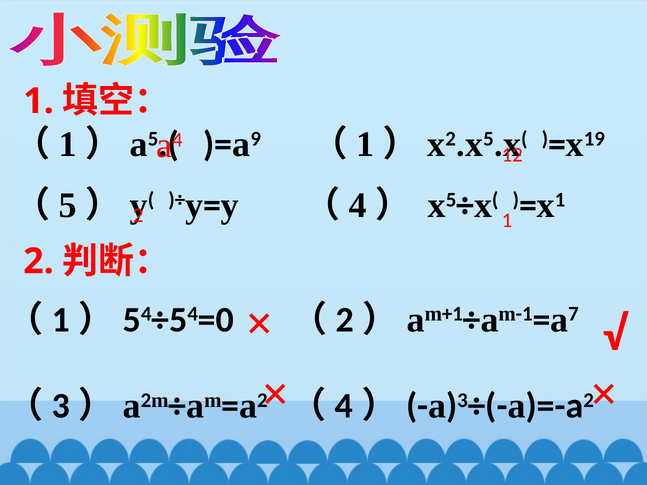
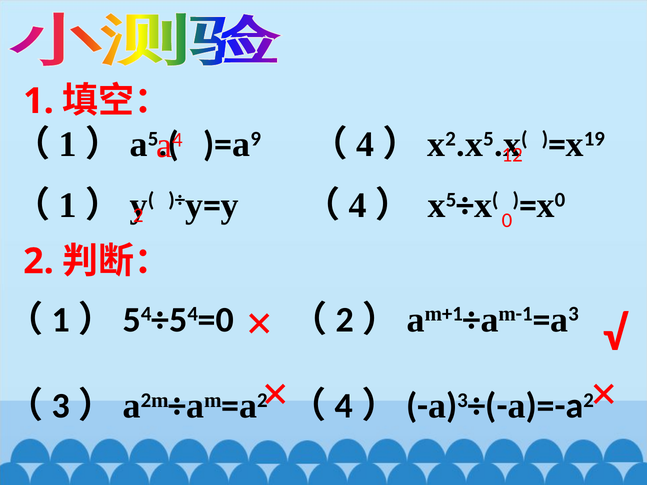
1: 1 -> 4 (365, 145)
5: 5 -> 1 (68, 206)
1: 1 -> 0 (560, 200)
1: 1 -> 0 (507, 221)
7: 7 -> 3 (574, 314)
